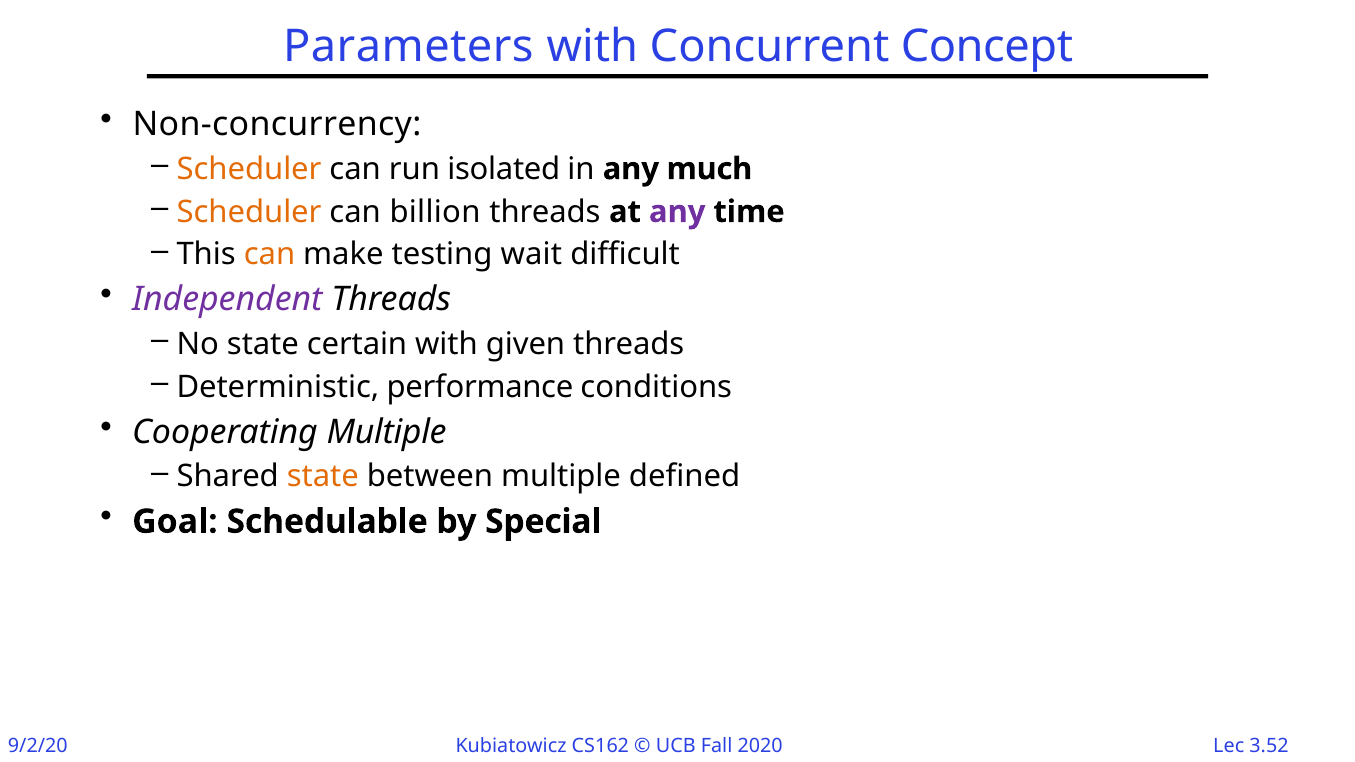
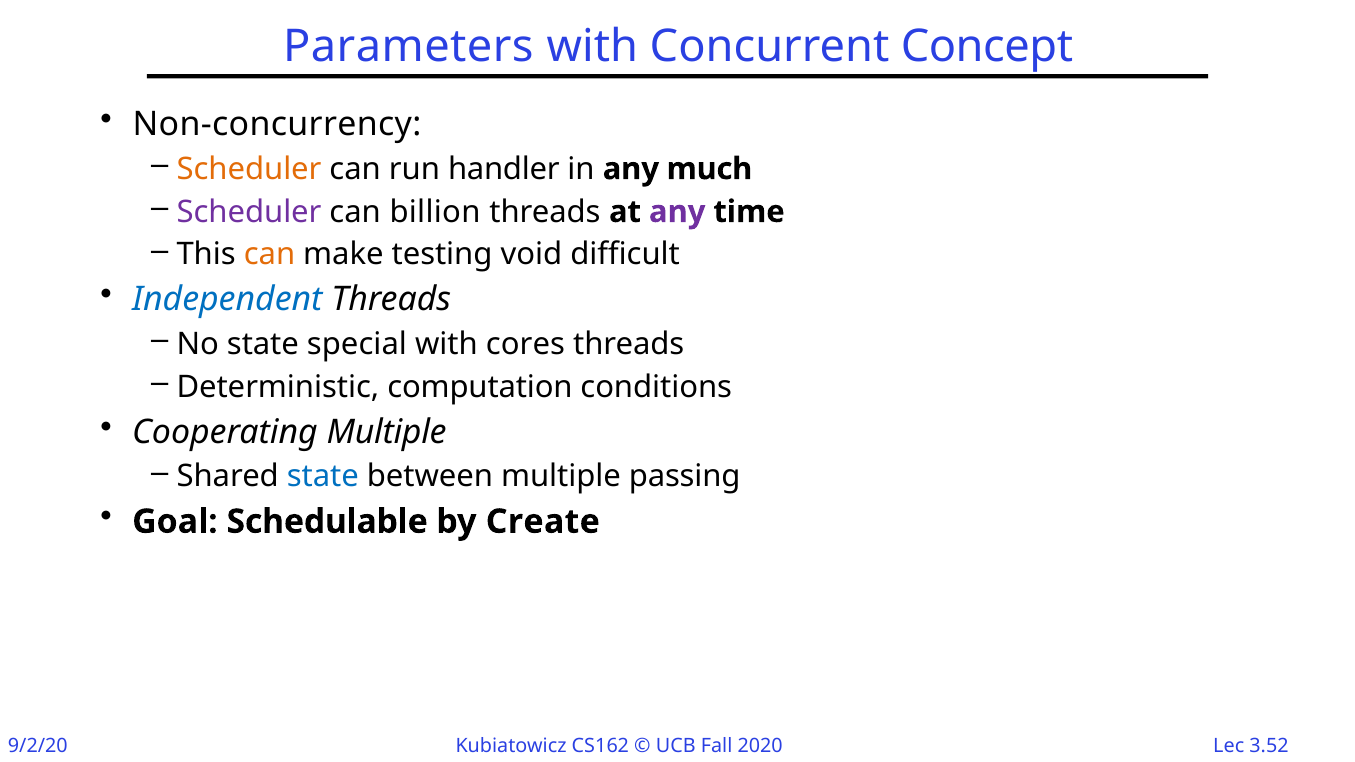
isolated: isolated -> handler (504, 169)
Scheduler colour: orange -> purple (249, 212)
wait: wait -> void (531, 255)
Independent colour: purple -> blue (227, 300)
certain: certain -> special (357, 344)
given: given -> cores (525, 344)
performance: performance -> computation (480, 387)
state colour: orange -> blue (323, 477)
defined: defined -> passing (685, 477)
Special: Special -> Create (543, 522)
